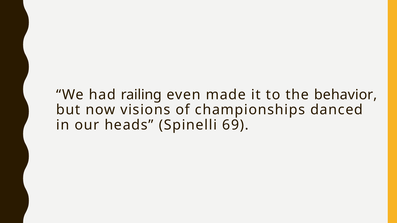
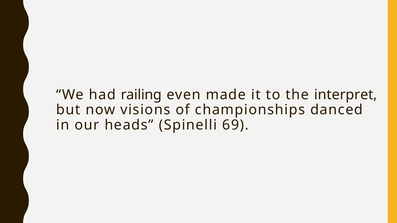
behavior: behavior -> interpret (346, 95)
